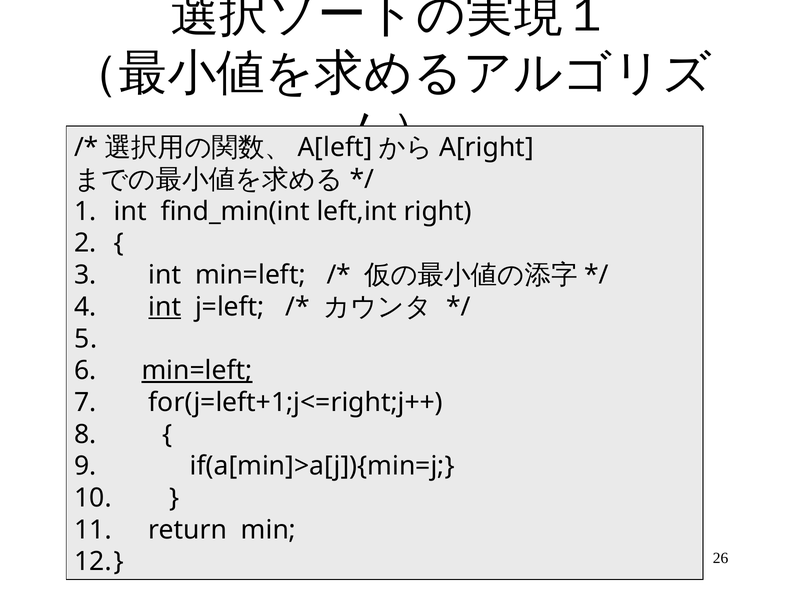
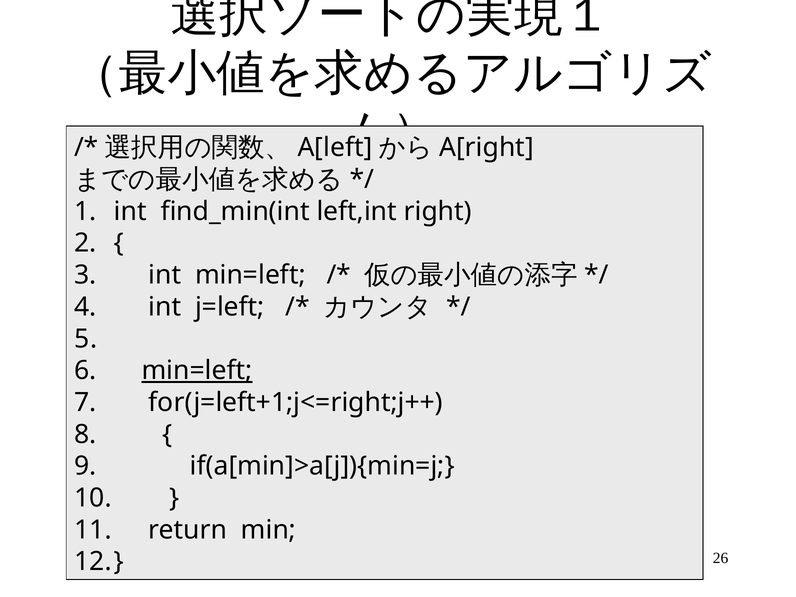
int underline: present -> none (165, 307)
